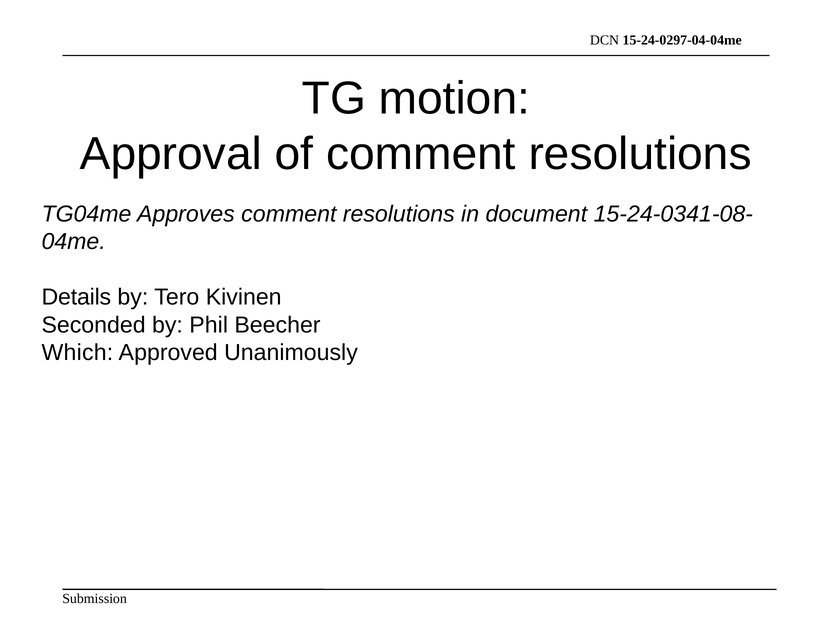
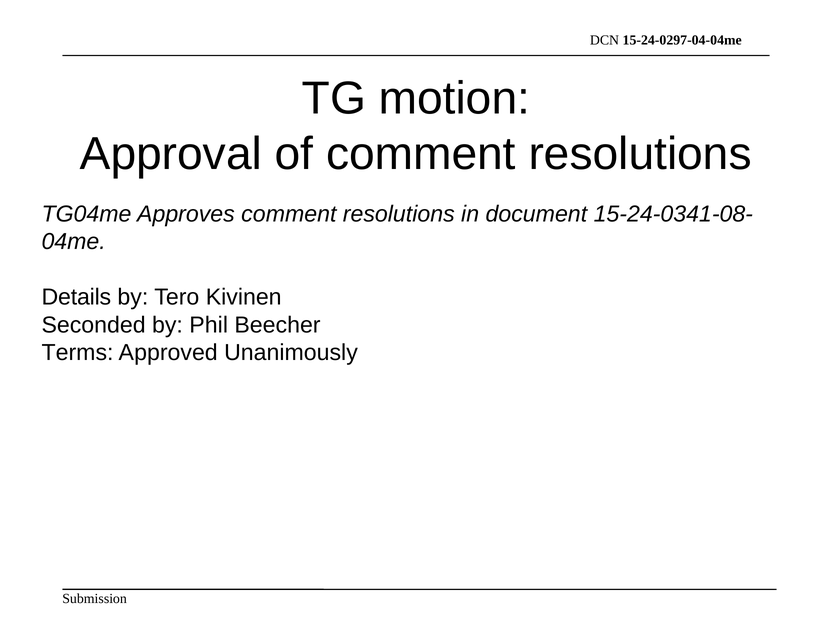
Which: Which -> Terms (78, 353)
